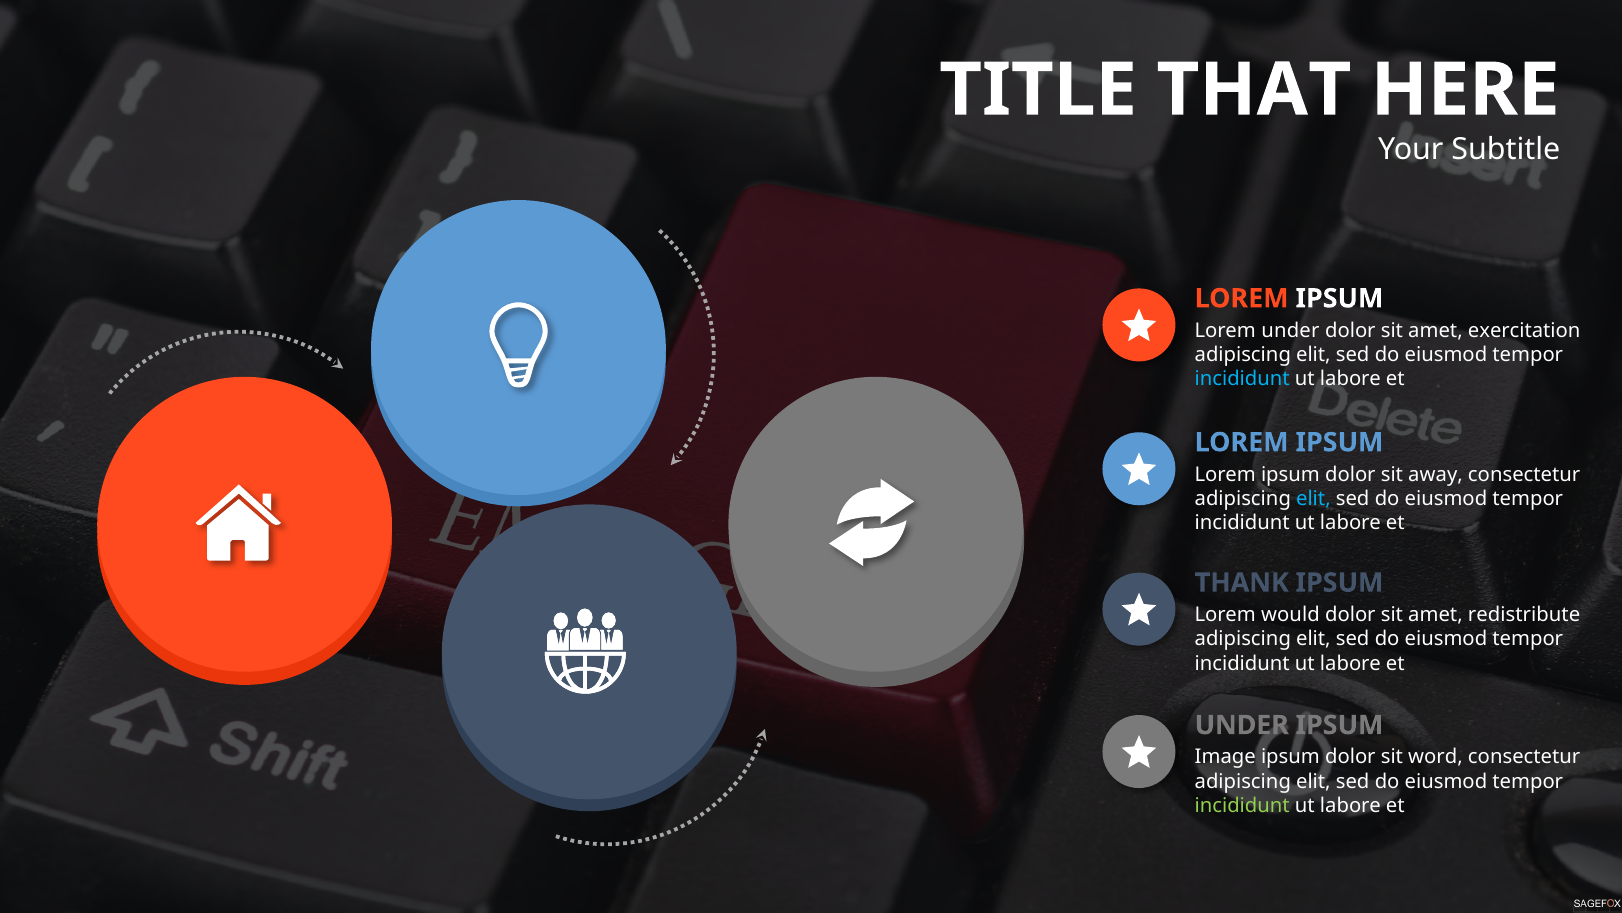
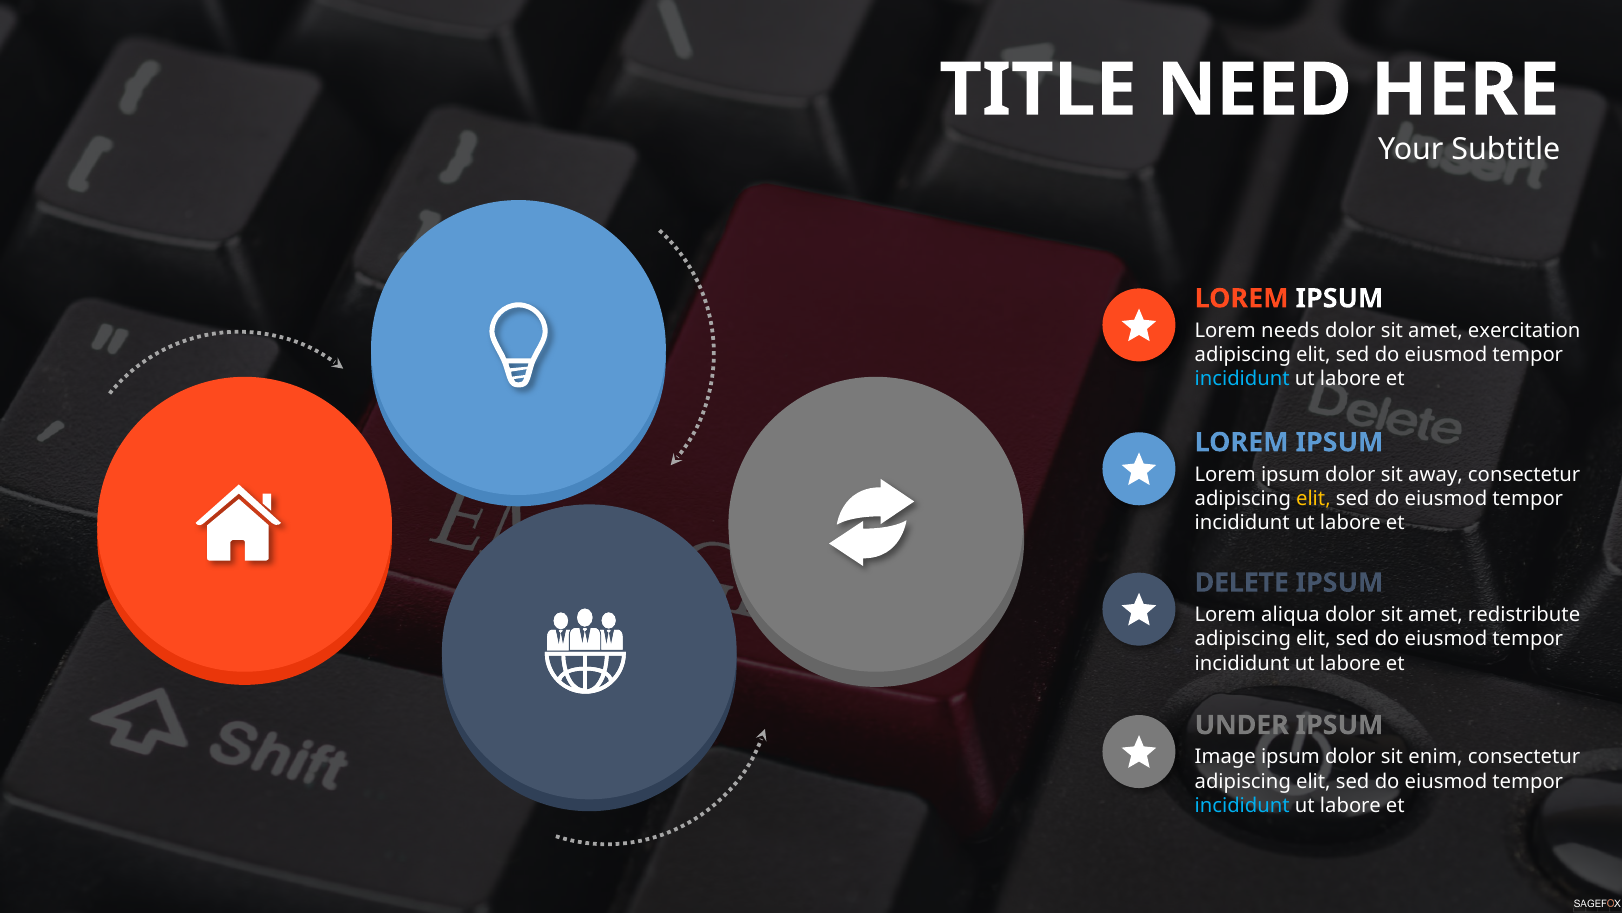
THAT: THAT -> NEED (1254, 90)
Lorem under: under -> needs (1290, 330)
elit colour: light blue -> yellow (1313, 498)
THANK: THANK -> DELETE (1242, 582)
would: would -> aliqua (1290, 614)
word: word -> enim (1435, 757)
incididunt colour: light green -> light blue (1242, 805)
